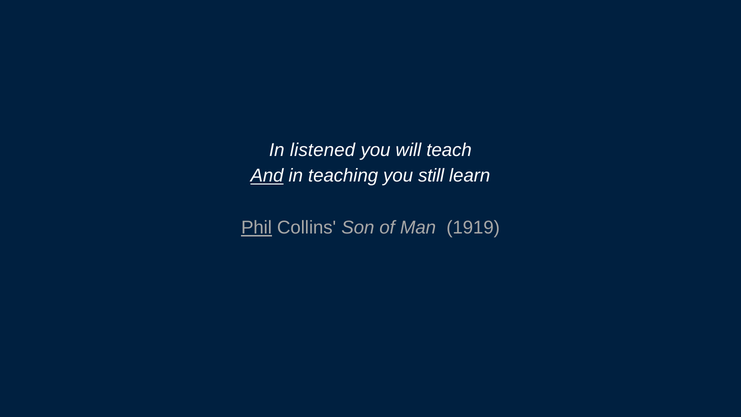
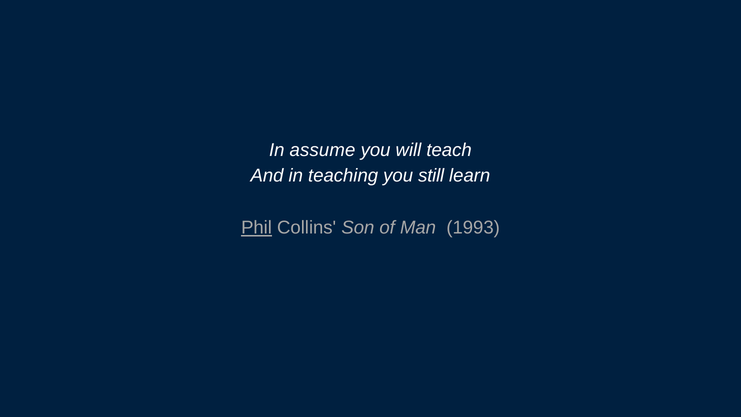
listened: listened -> assume (322, 150)
And underline: present -> none (267, 176)
1919: 1919 -> 1993 (473, 228)
